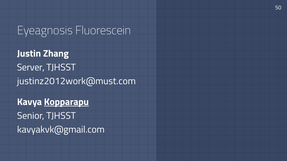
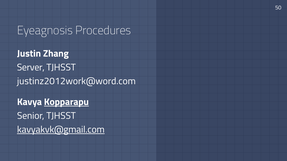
Fluorescein: Fluorescein -> Procedures (103, 30)
justinz2012work@must.com: justinz2012work@must.com -> justinz2012work@word.com (76, 81)
kavyakvk@gmail.com underline: none -> present (61, 130)
